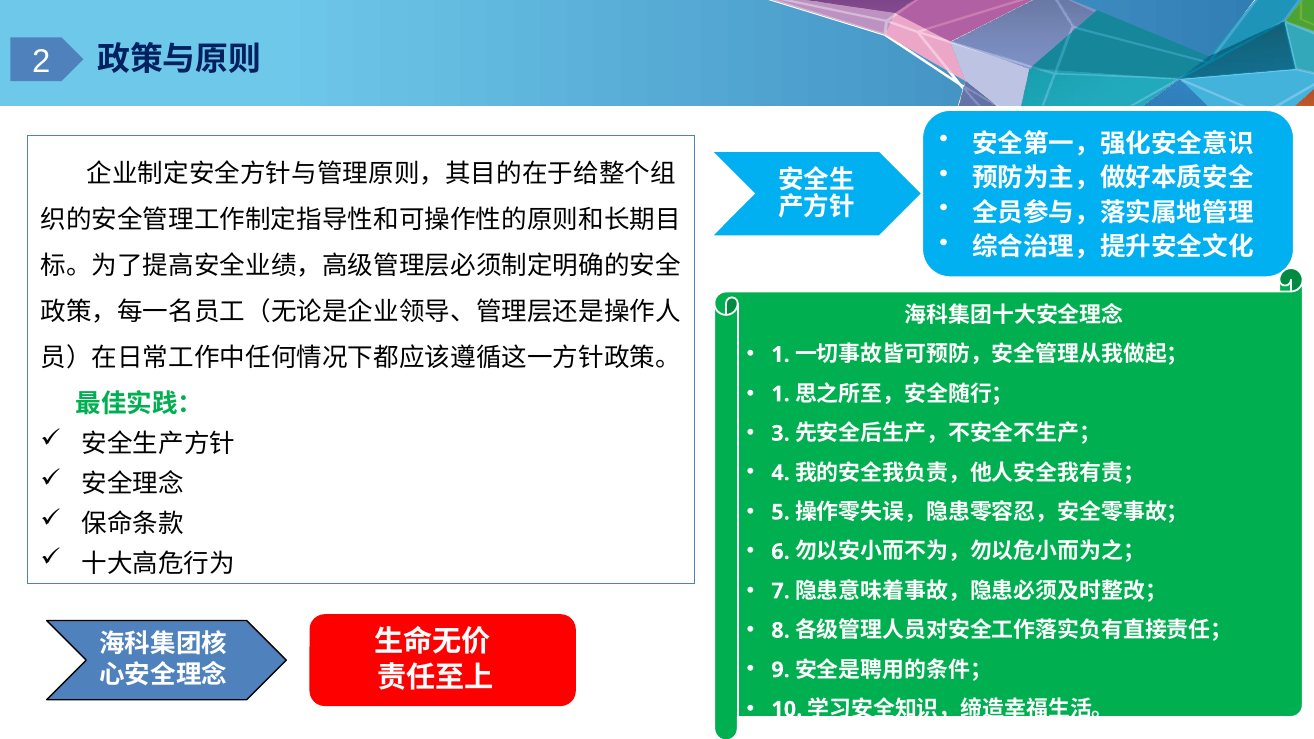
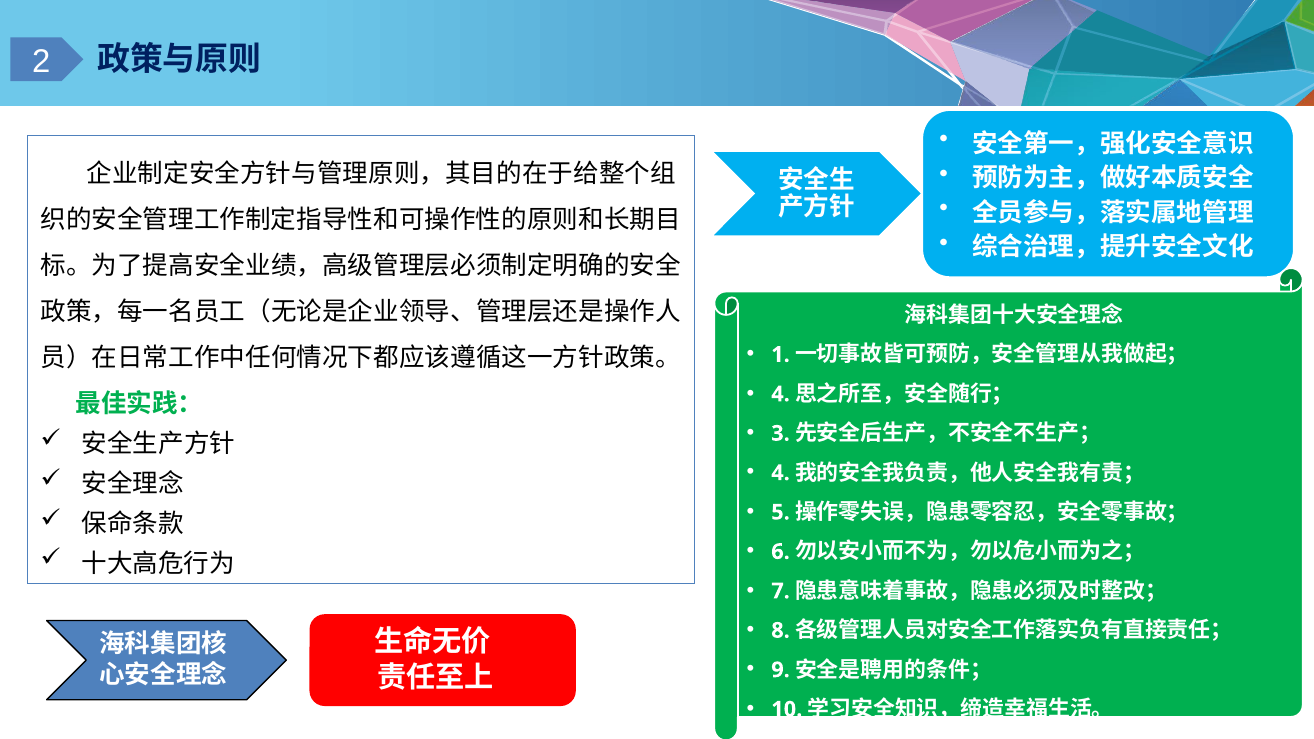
1: 1 -> 4 (781, 394)
